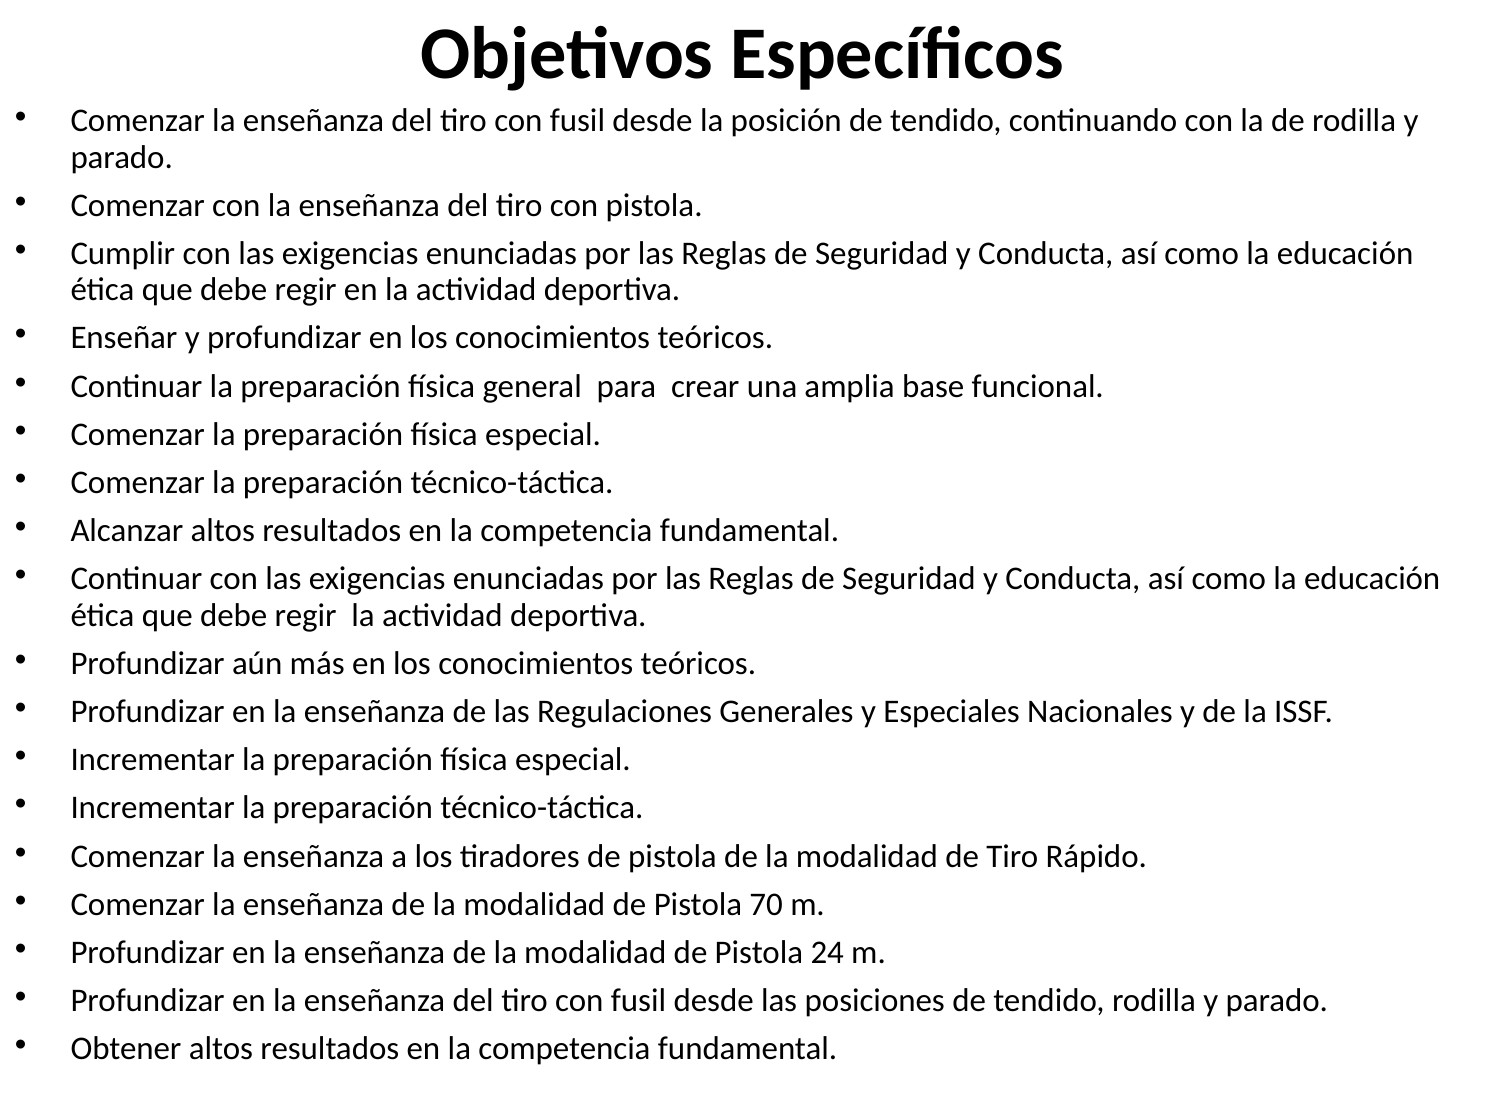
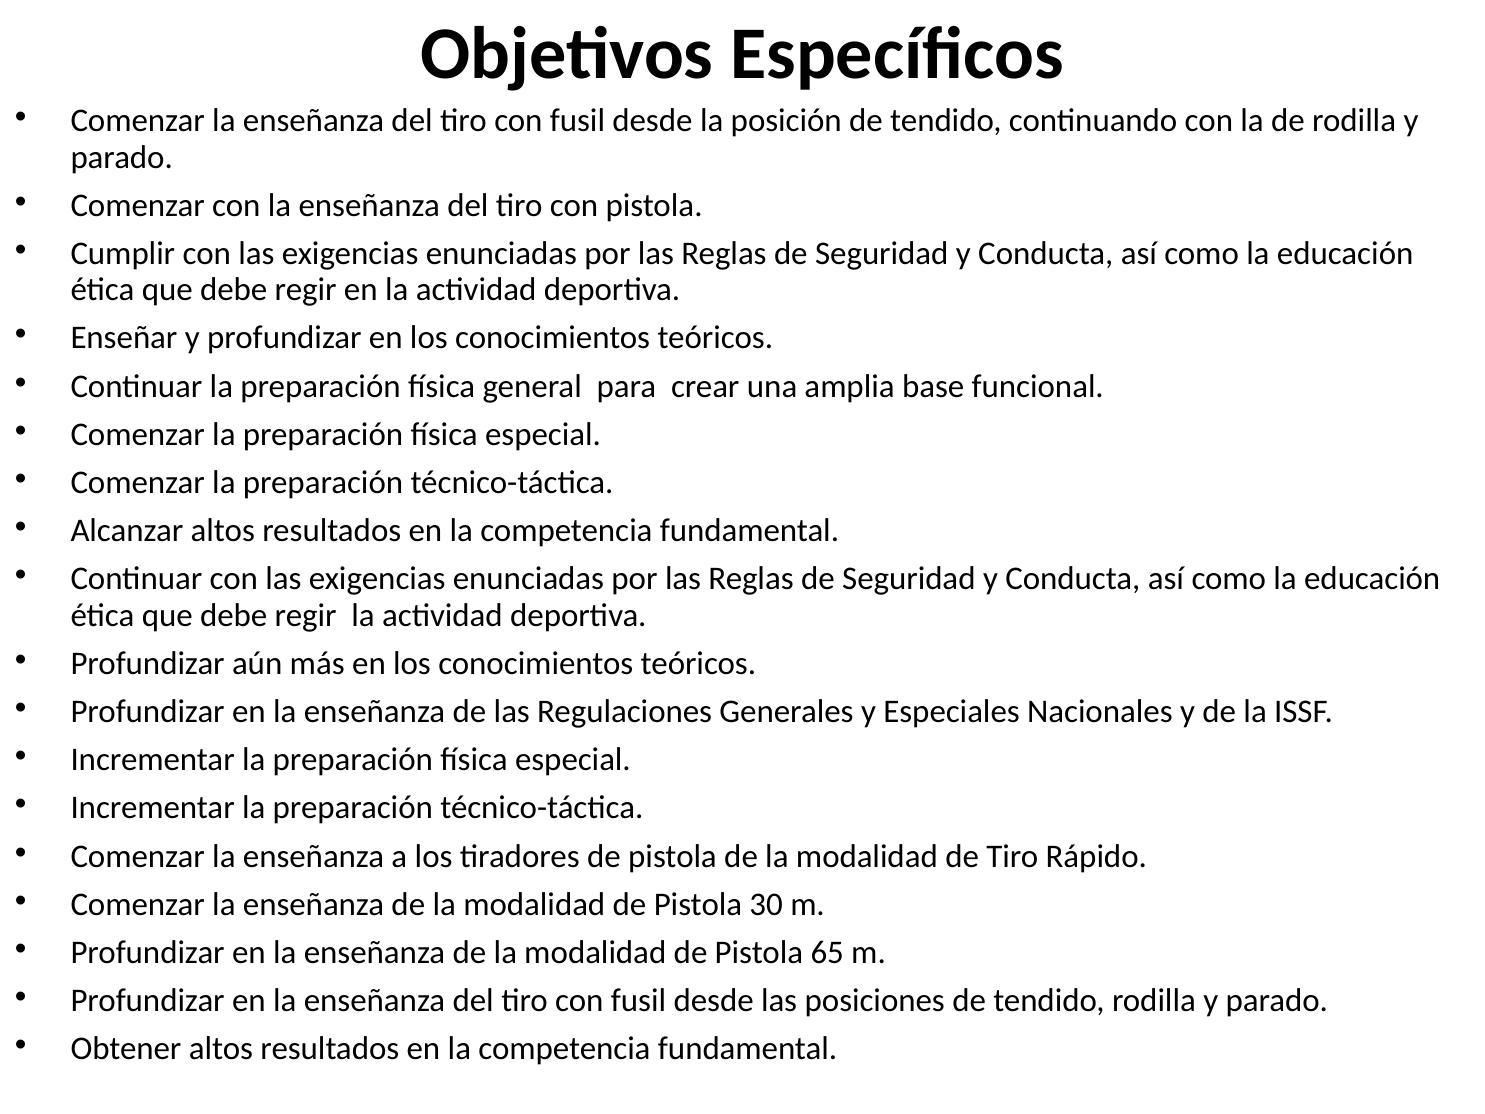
70: 70 -> 30 (766, 904)
24: 24 -> 65 (827, 952)
